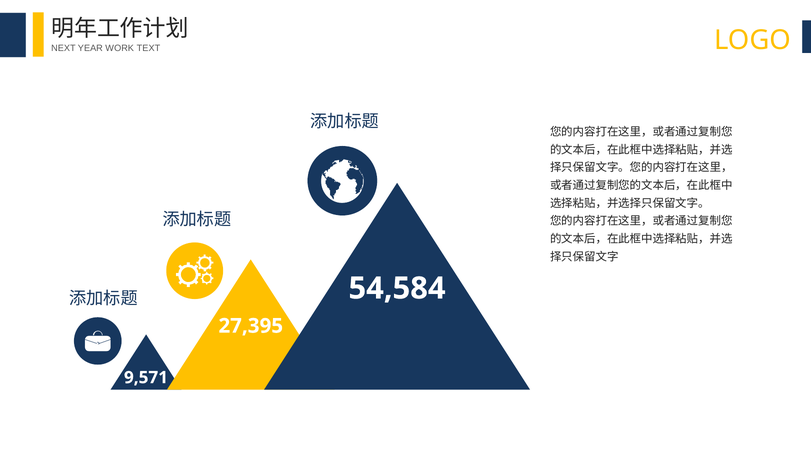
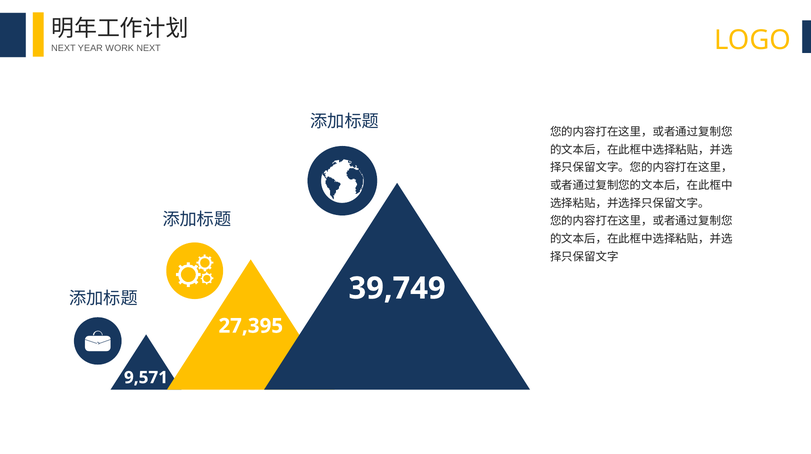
WORK TEXT: TEXT -> NEXT (149, 48)
54,584: 54,584 -> 39,749 (397, 288)
